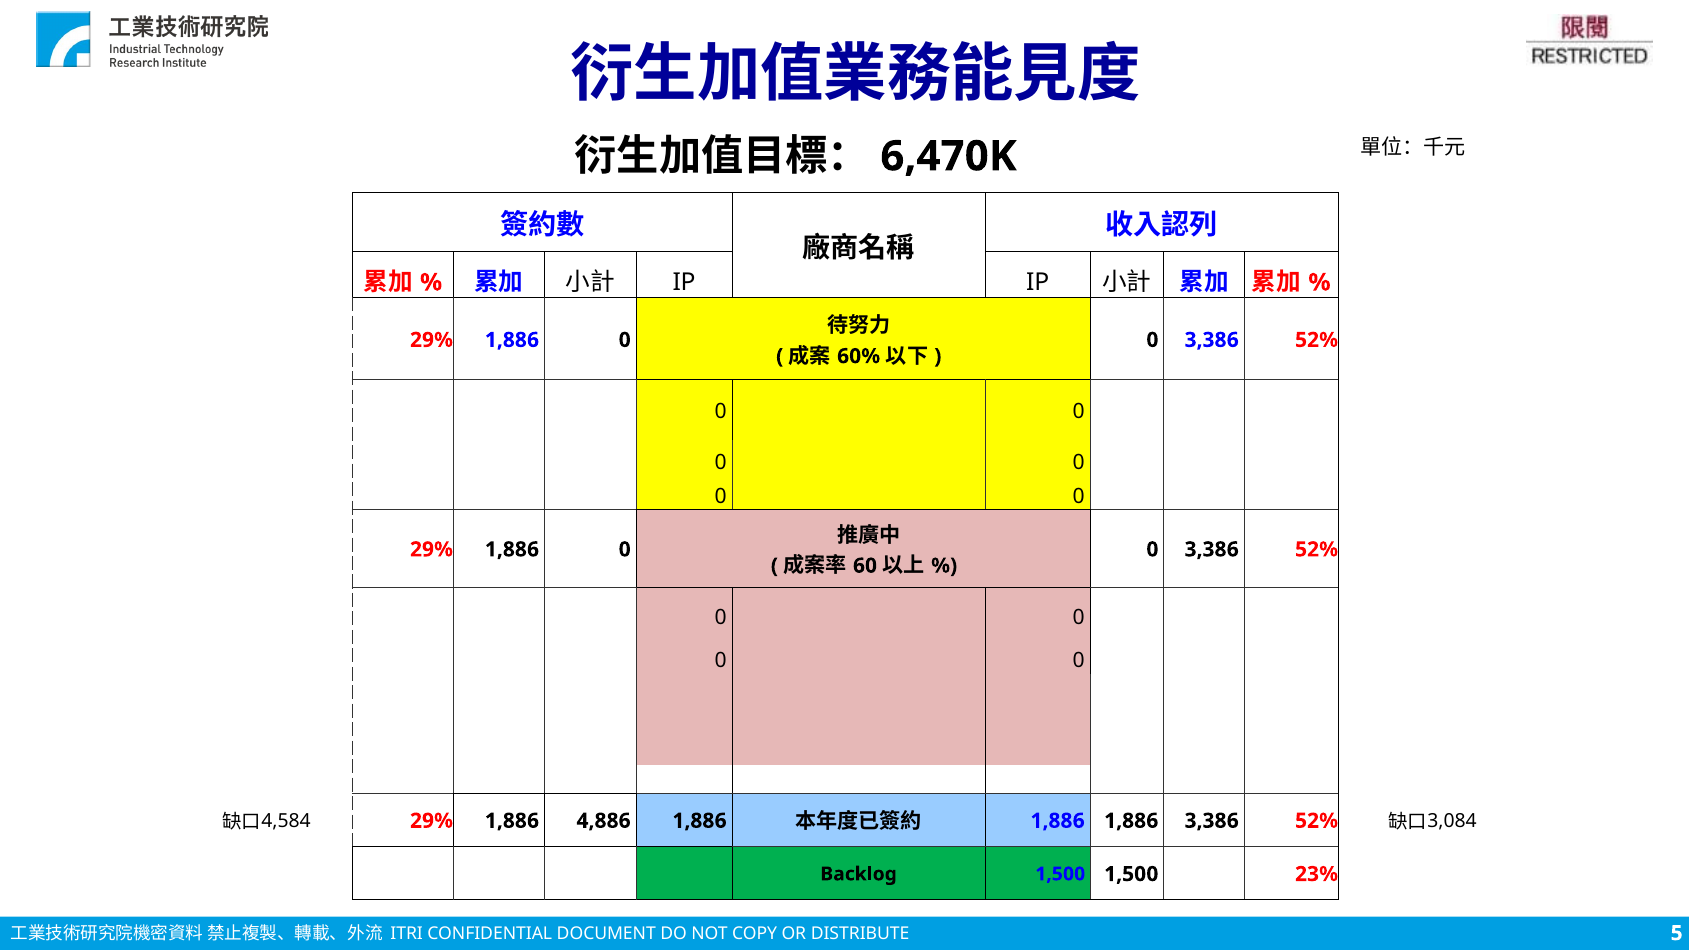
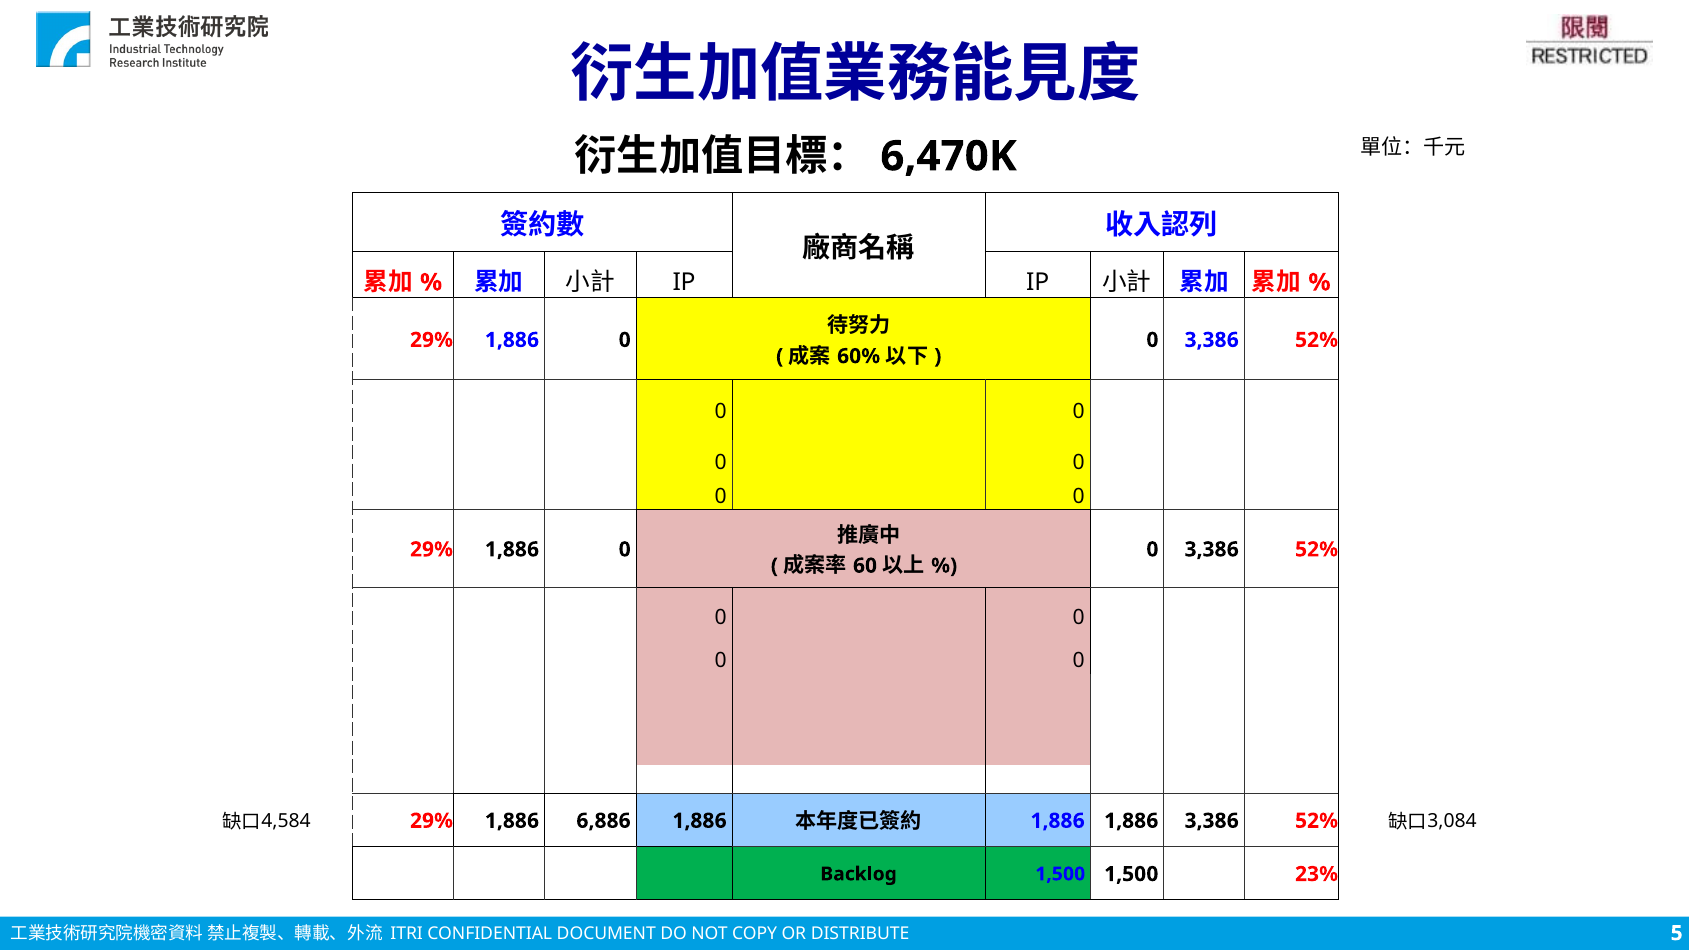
4,886: 4,886 -> 6,886 (604, 821)
